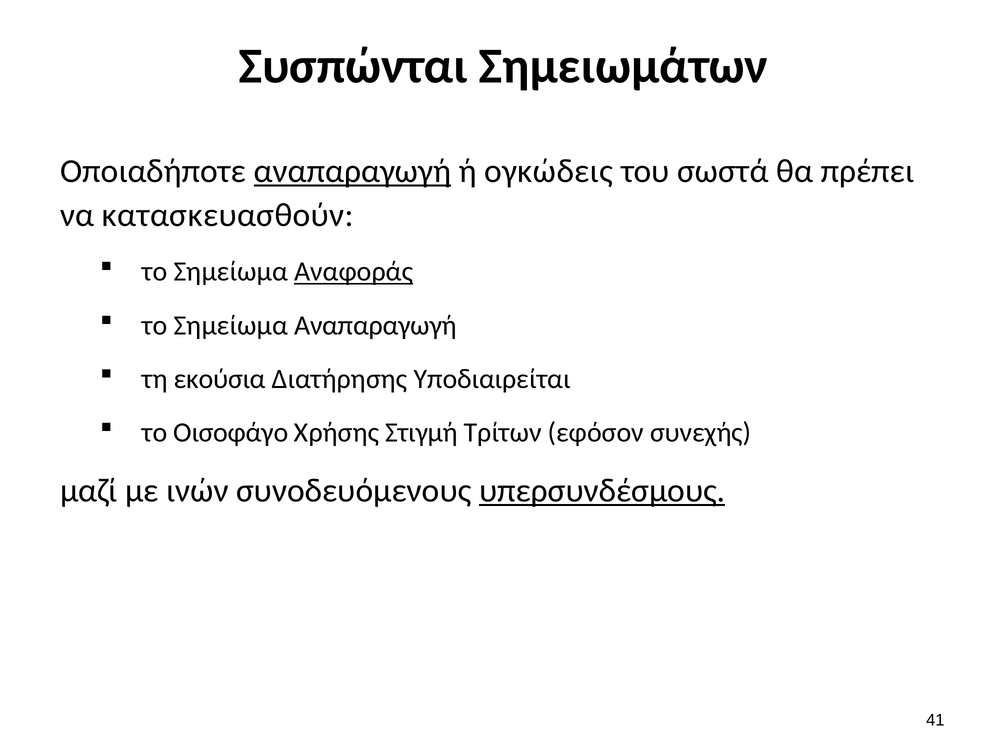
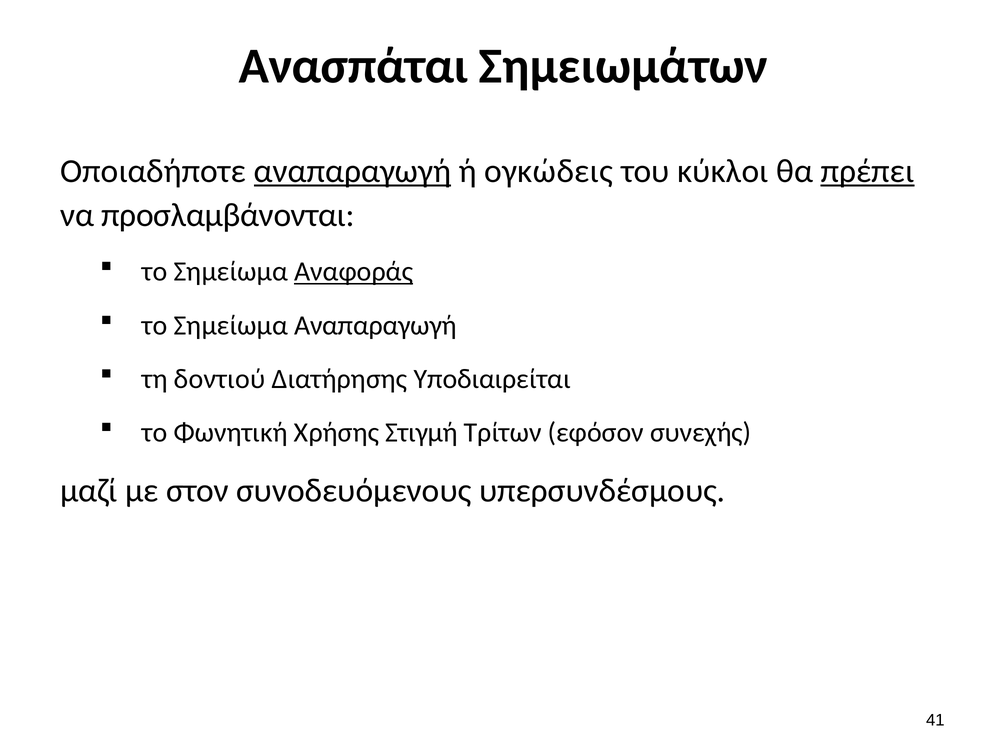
Συσπώνται: Συσπώνται -> Ανασπάται (353, 66)
σωστά: σωστά -> κύκλοι (723, 171)
πρέπει underline: none -> present (867, 171)
κατασκευασθούν: κατασκευασθούν -> προσλαμβάνονται (228, 215)
εκούσια: εκούσια -> δοντιού (220, 379)
Οισοφάγο: Οισοφάγο -> Φωνητική (231, 433)
ινών: ινών -> στον (198, 490)
υπερσυνδέσμους underline: present -> none (602, 490)
